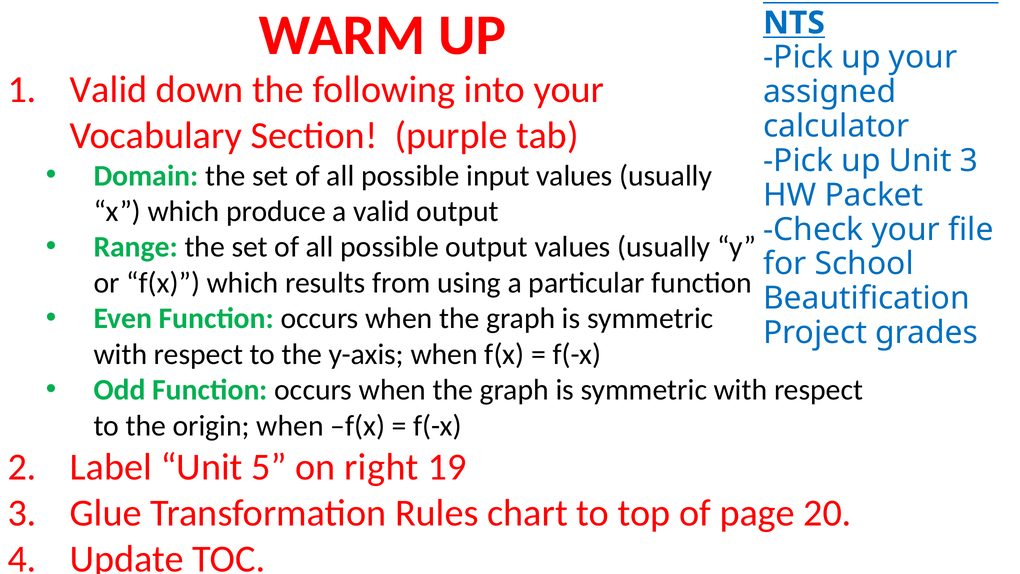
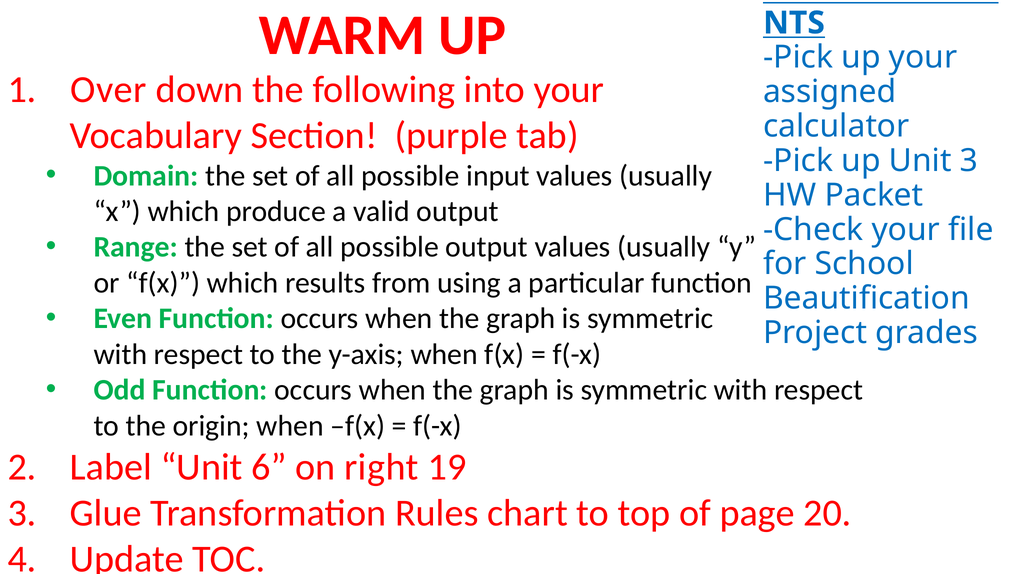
Valid: Valid -> Over (108, 90)
5: 5 -> 6 (269, 467)
